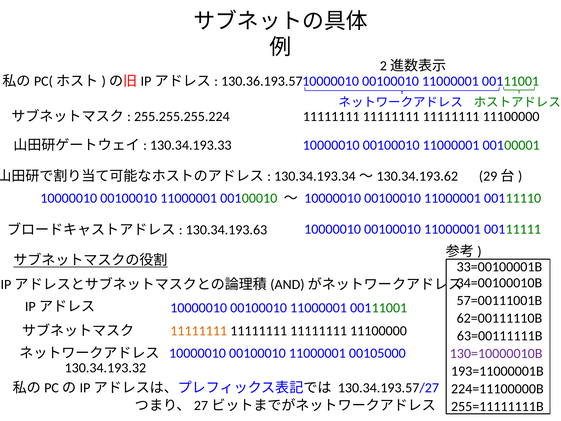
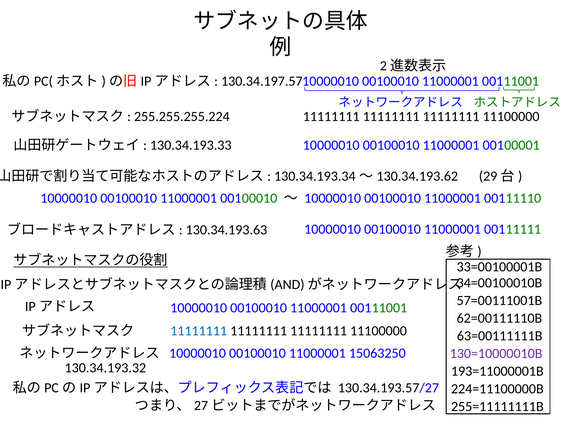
130.36.193.57: 130.36.193.57 -> 130.34.197.57 (262, 81)
11111111 colour: orange -> blue (199, 331)
00105000: 00105000 -> 15063250 (377, 353)
